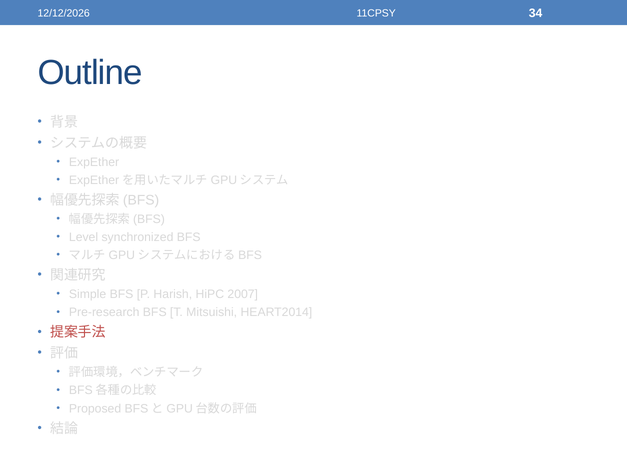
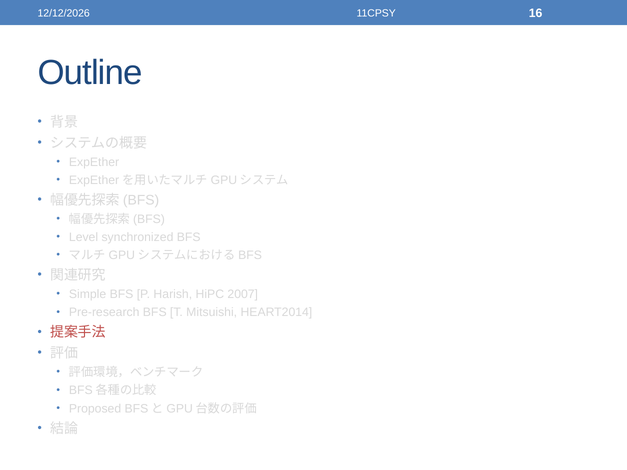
34: 34 -> 16 (536, 13)
